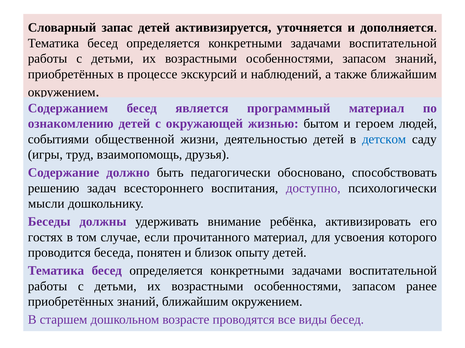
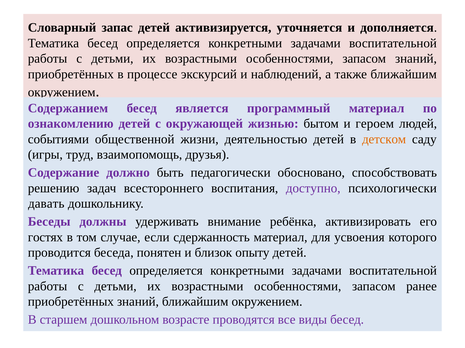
детском colour: blue -> orange (384, 139)
мысли: мысли -> давать (46, 204)
прочитанного: прочитанного -> сдержанность (212, 238)
